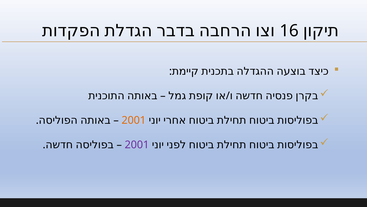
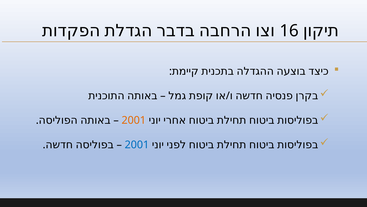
2001 colour: purple -> blue (137, 144)
